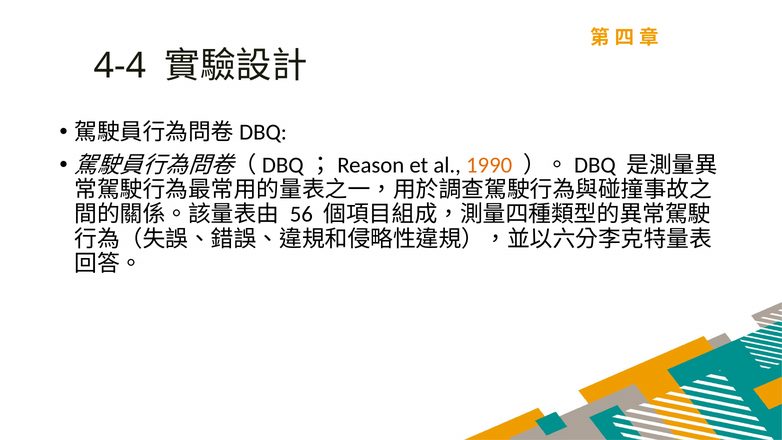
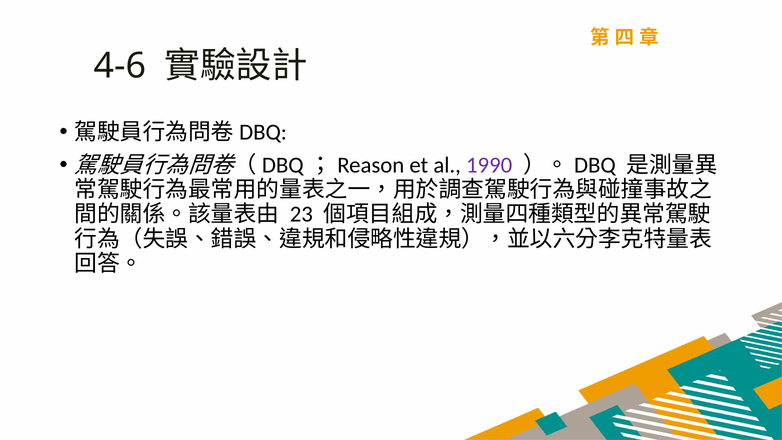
4-4: 4-4 -> 4-6 (120, 66)
1990 colour: orange -> purple (489, 165)
56: 56 -> 23 (301, 214)
